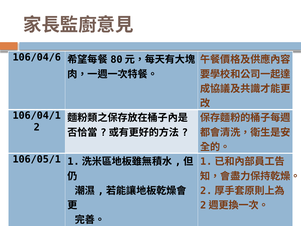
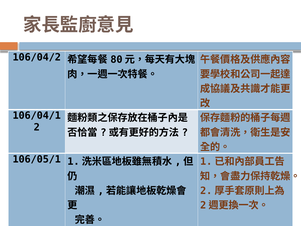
106/04/6: 106/04/6 -> 106/04/2 (37, 57)
